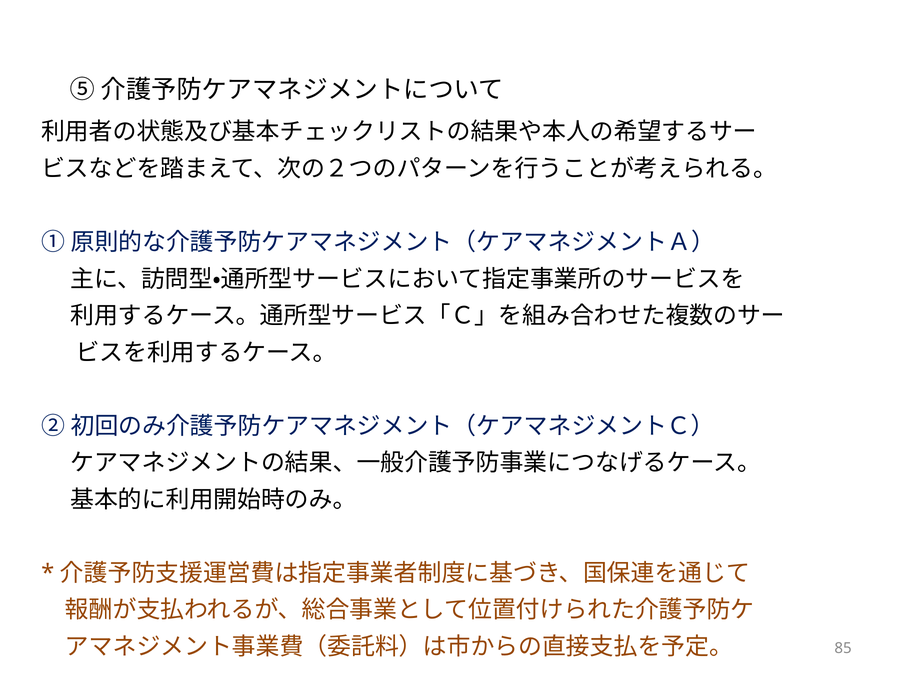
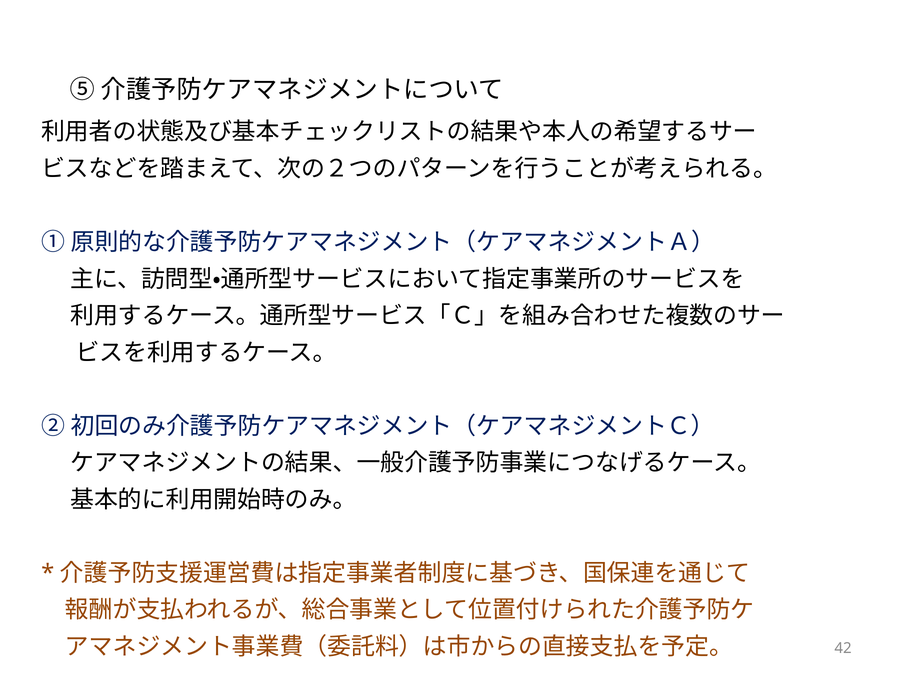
85: 85 -> 42 (843, 648)
